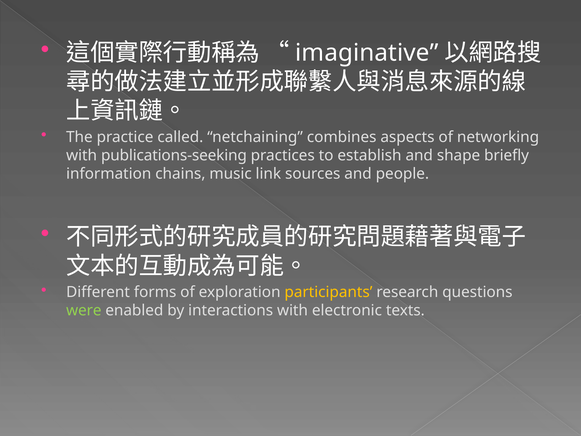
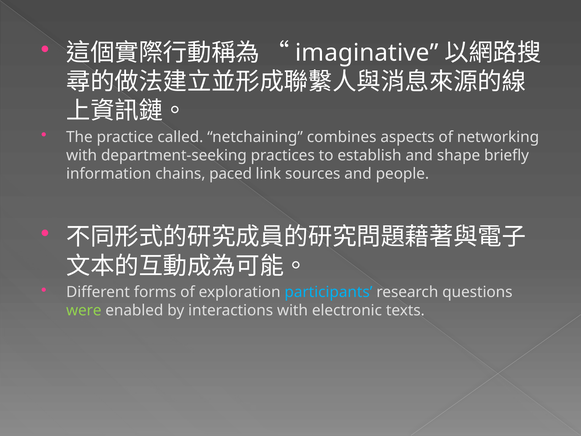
publications-seeking: publications-seeking -> department-seeking (174, 155)
music: music -> paced (231, 174)
participants colour: yellow -> light blue (328, 292)
